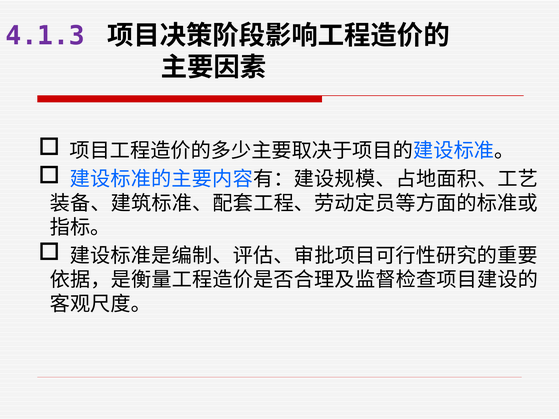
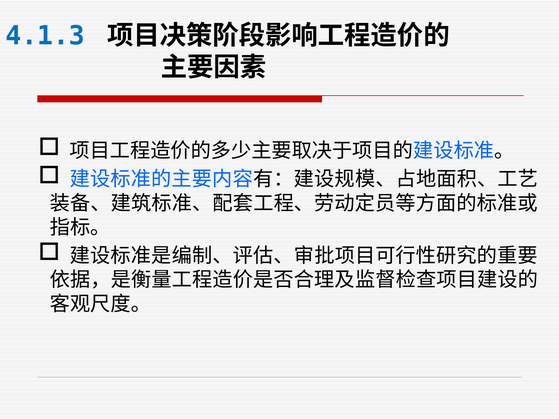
4.1.3 colour: purple -> blue (45, 36)
